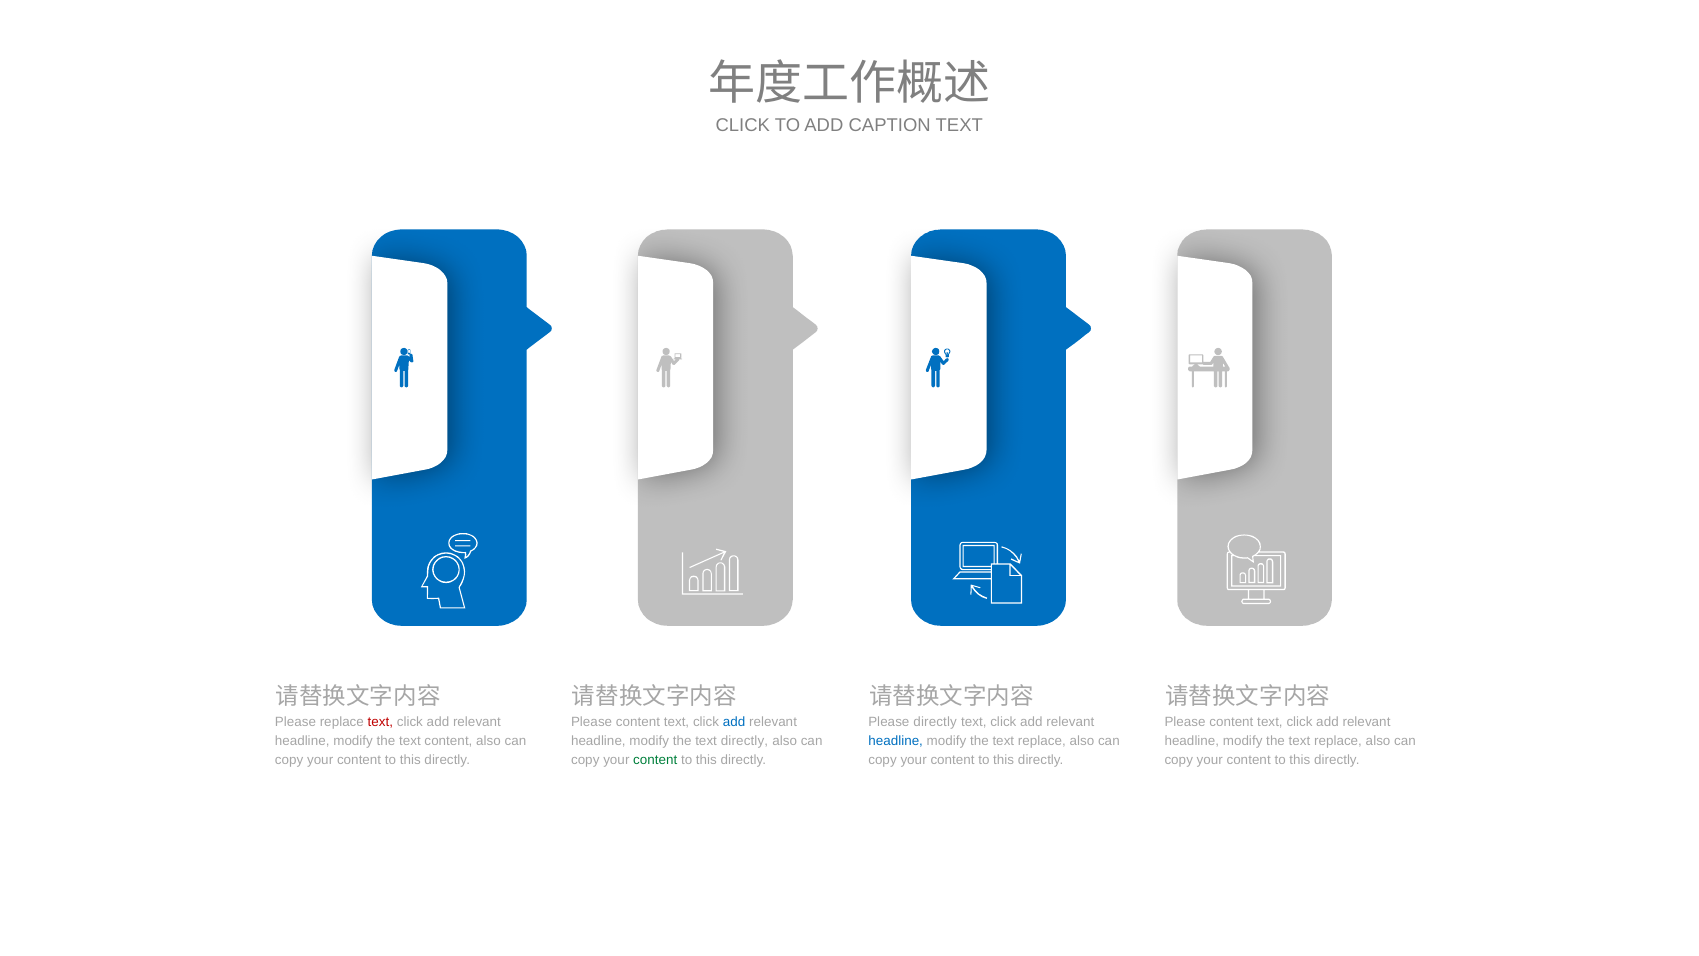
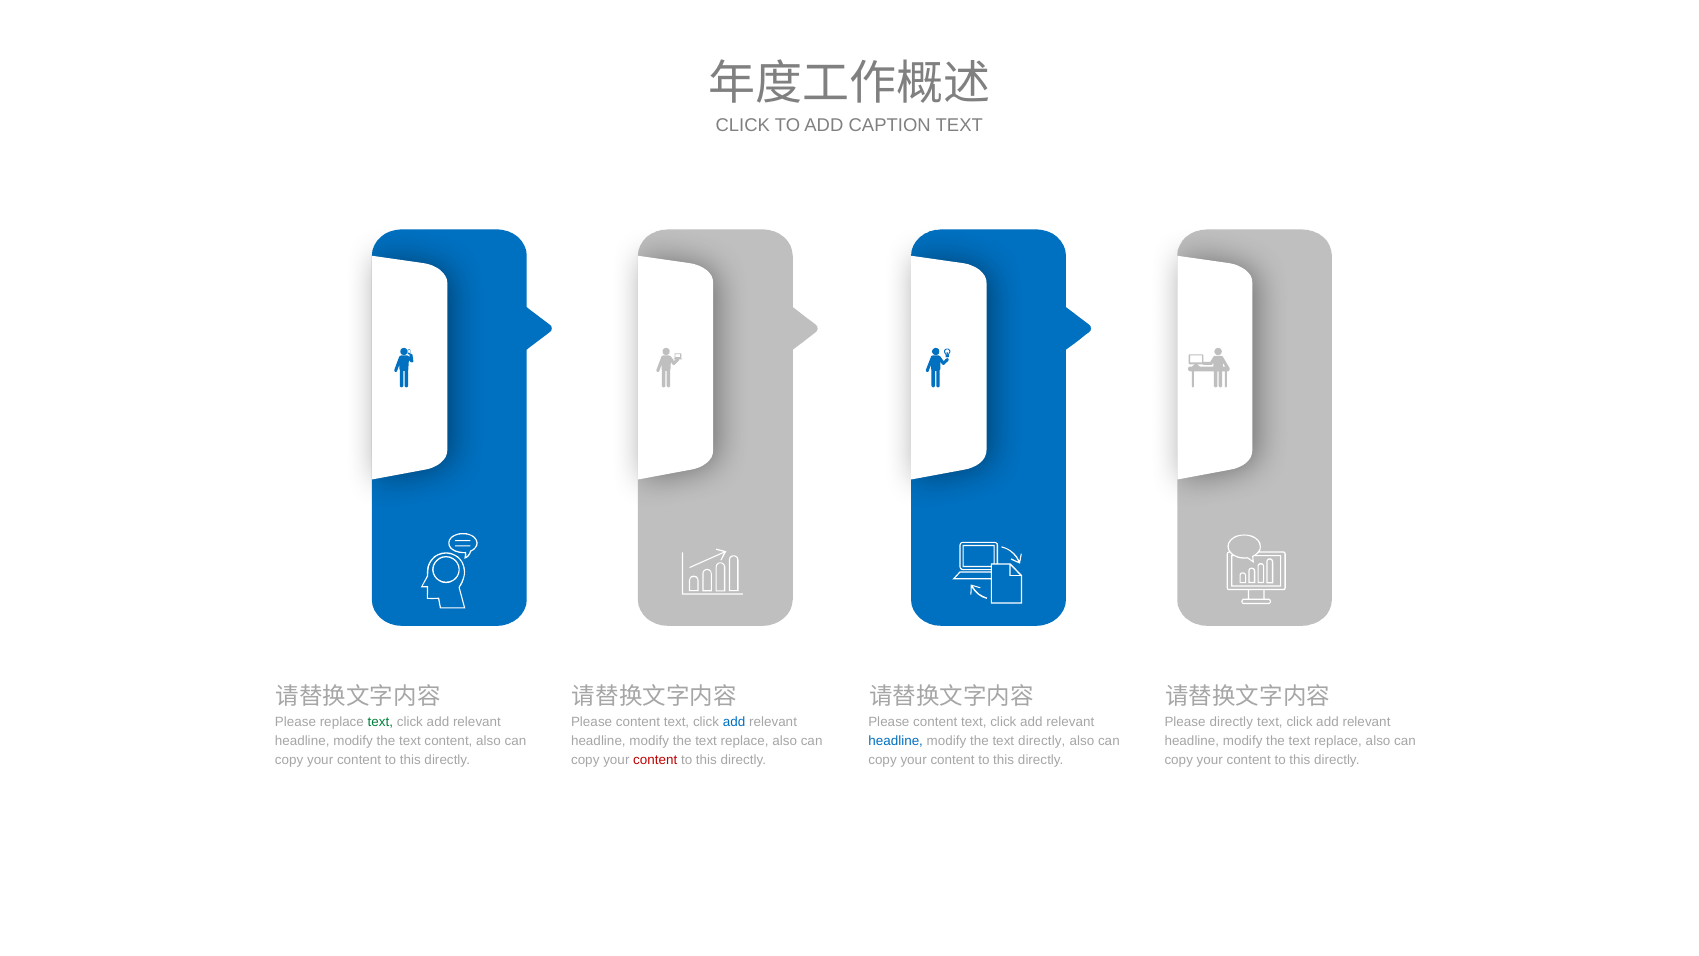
text colour: red -> green (380, 722)
directly: directly -> content (935, 722)
content: content -> directly (1231, 722)
directly: directly -> replace (745, 741)
replace: replace -> directly (1042, 741)
content colour: green -> red (655, 760)
